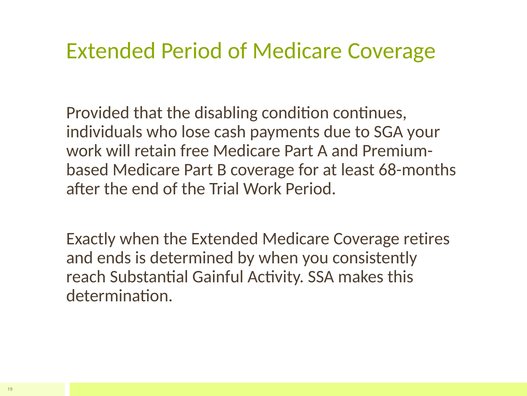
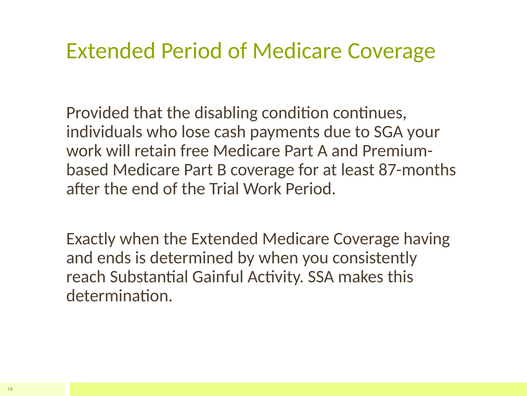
68-months: 68-months -> 87-months (417, 169)
retires: retires -> having (427, 238)
